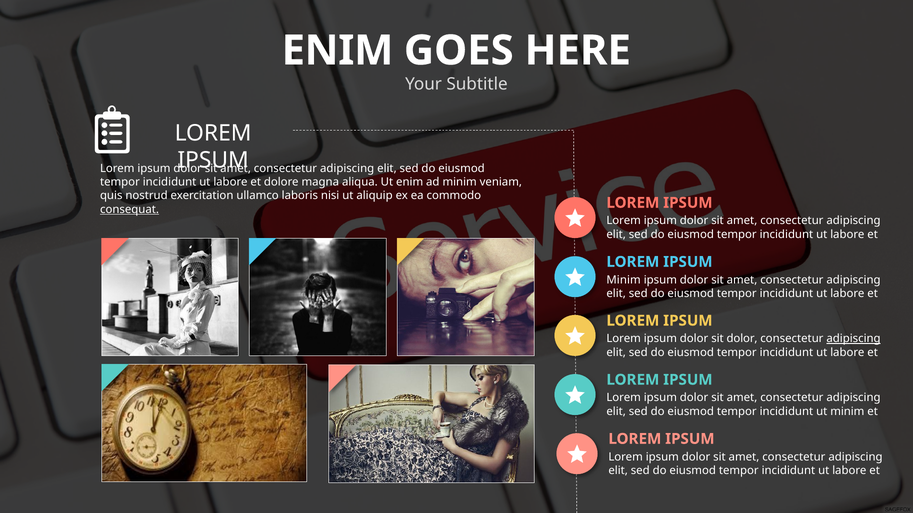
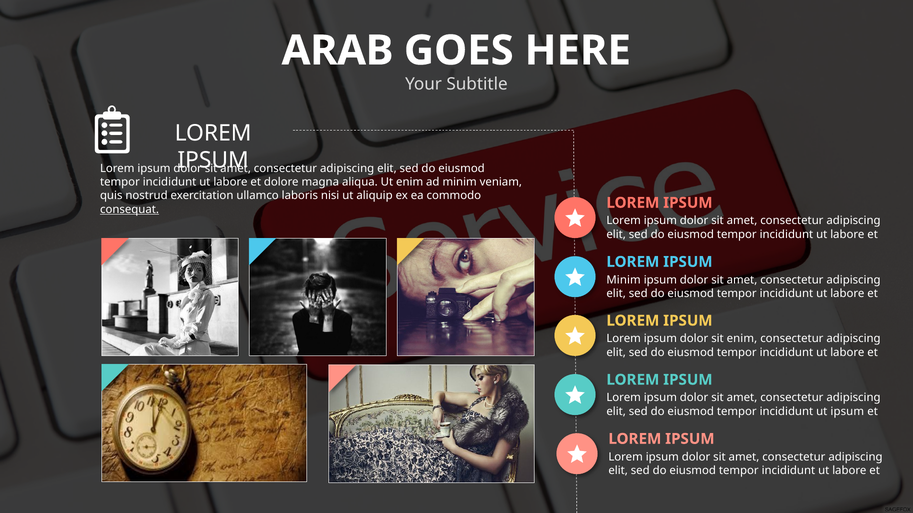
ENIM: ENIM -> ARAB (338, 51)
sit dolor: dolor -> enim (742, 339)
adipiscing underline: present -> none (854, 339)
ut minim: minim -> ipsum (847, 412)
